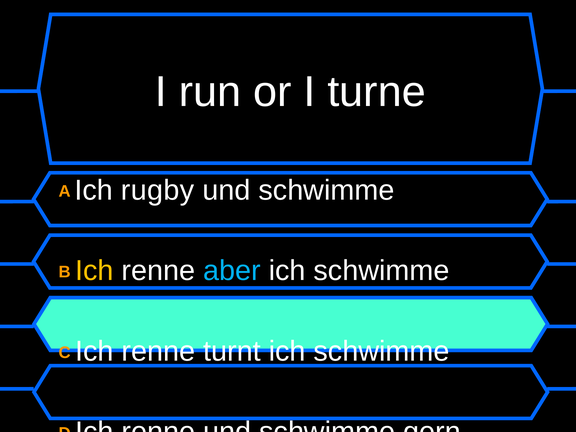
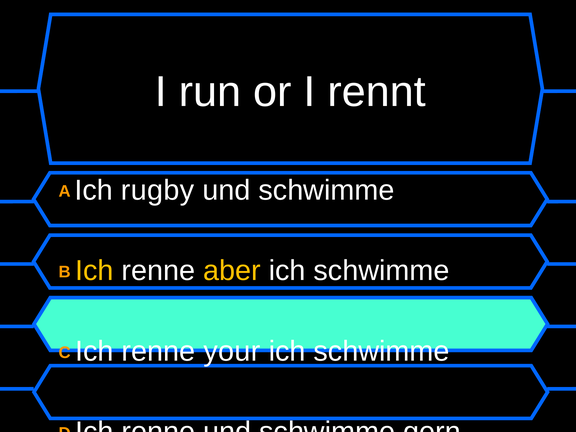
turne: turne -> rennt (377, 92)
aber colour: light blue -> yellow (232, 271)
turnt: turnt -> your (232, 351)
